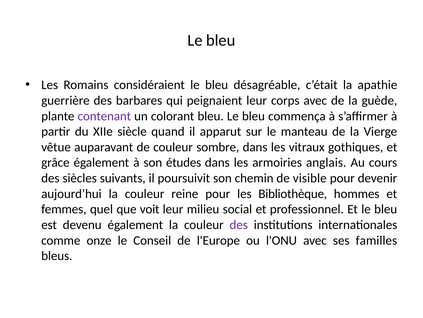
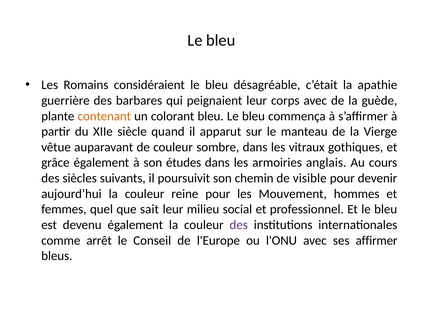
contenant colour: purple -> orange (104, 116)
Bibliothèque: Bibliothèque -> Mouvement (293, 193)
voit: voit -> sait (150, 209)
onze: onze -> arrêt (99, 240)
familles: familles -> affirmer (377, 240)
